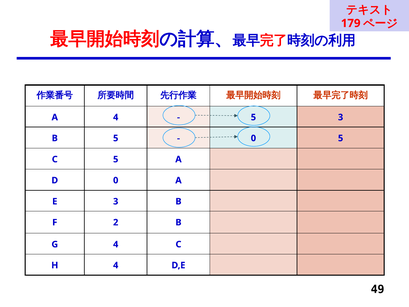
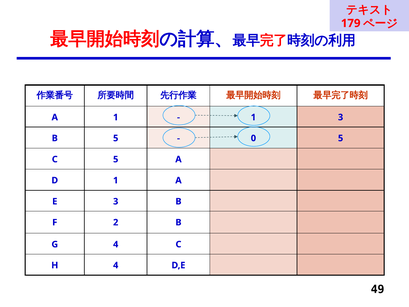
A 4: 4 -> 1 (116, 117)
5: 5 -> 1 (253, 117)
D 0: 0 -> 1 (116, 180)
